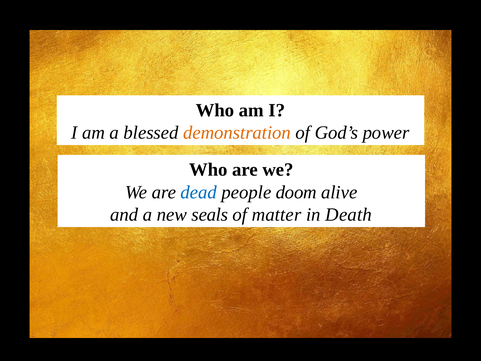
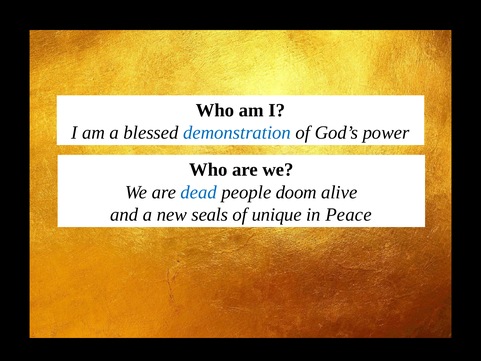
demonstration colour: orange -> blue (237, 133)
matter: matter -> unique (277, 215)
Death: Death -> Peace (349, 215)
